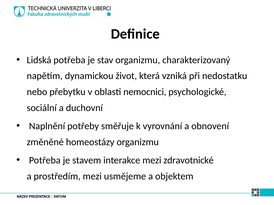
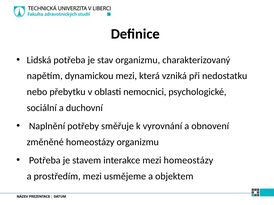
dynamickou život: život -> mezi (126, 76)
mezi zdravotnické: zdravotnické -> homeostázy (188, 161)
